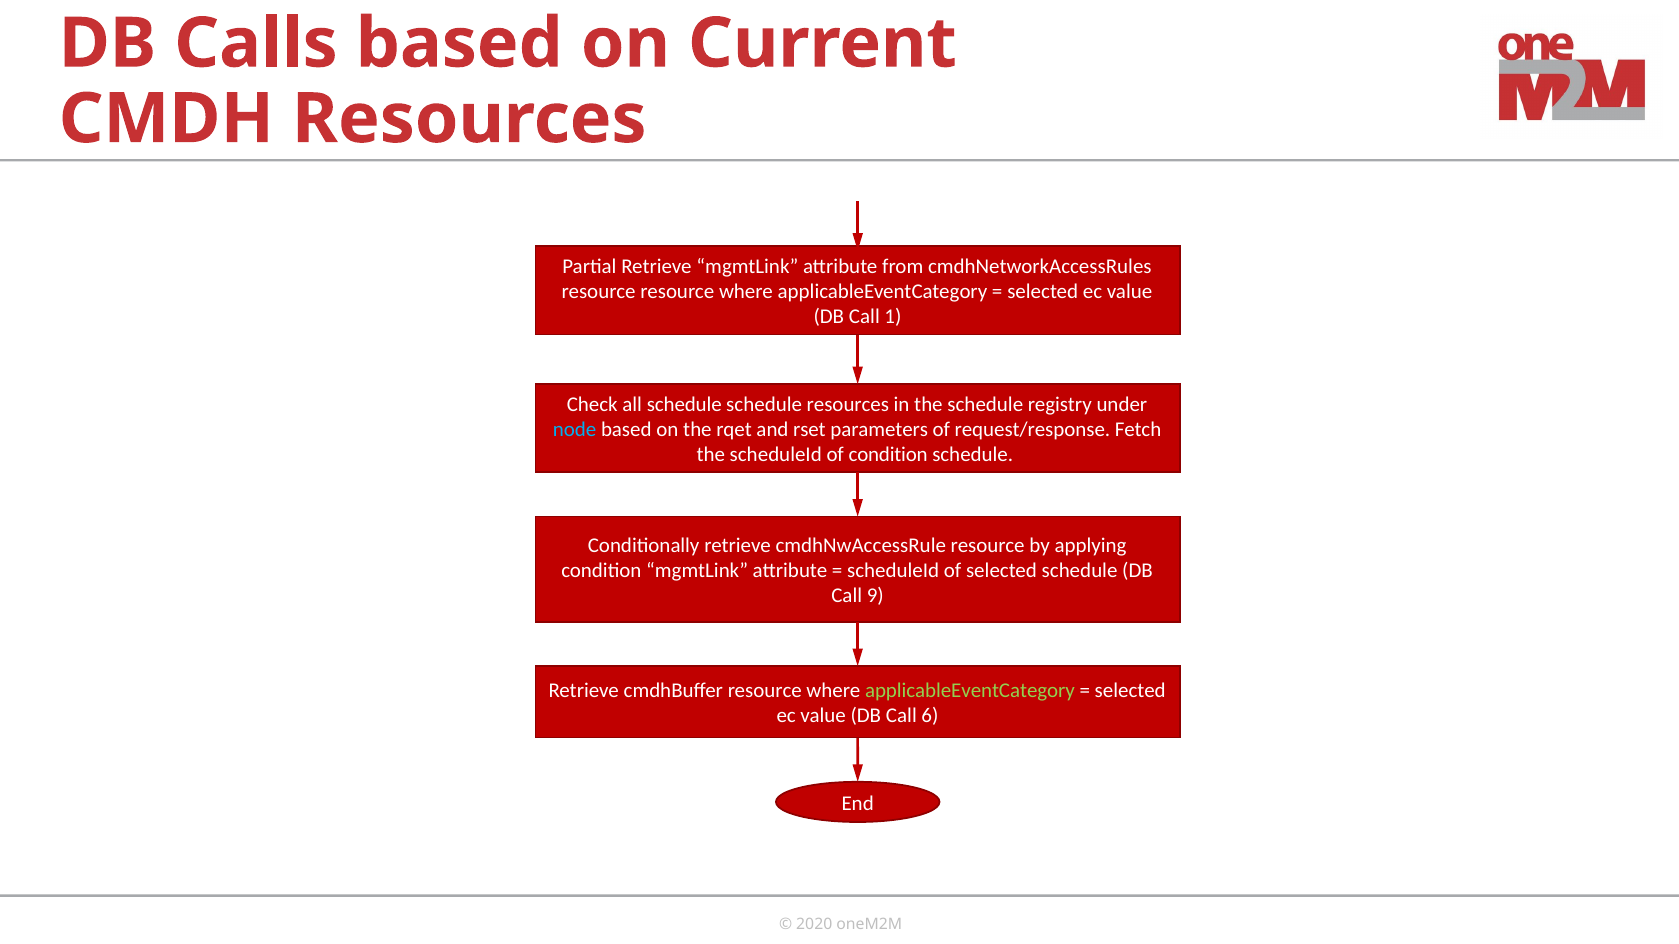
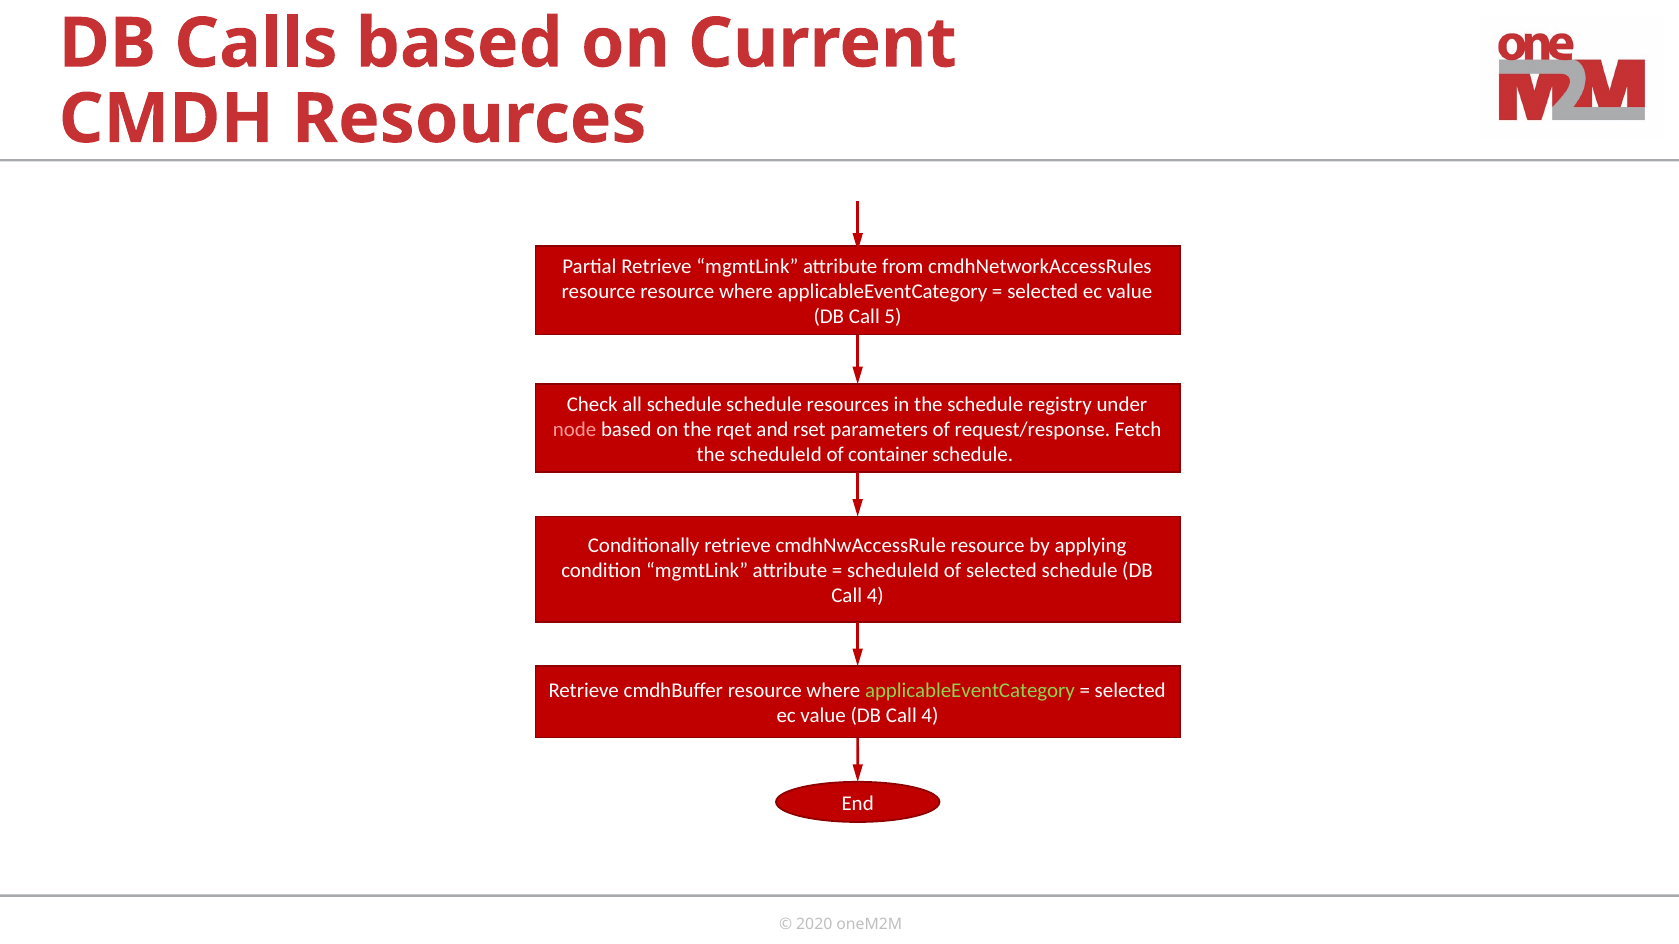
1: 1 -> 5 (893, 317)
node colour: light blue -> pink (575, 430)
of condition: condition -> container (888, 455)
9: 9 -> 4 (875, 596)
value DB Call 6: 6 -> 4 (930, 716)
